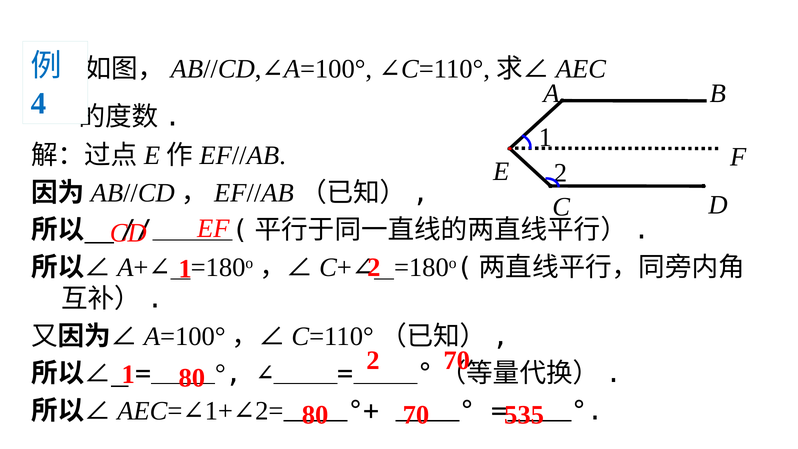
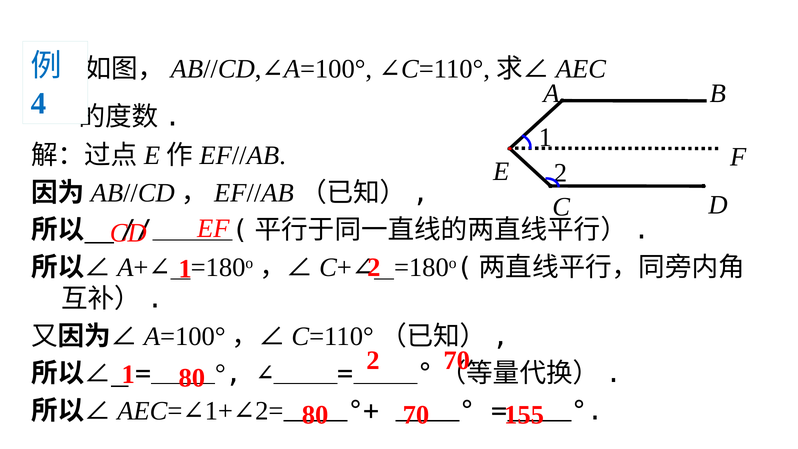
535: 535 -> 155 (524, 415)
